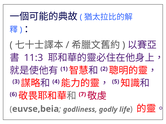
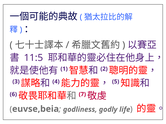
11:3: 11:3 -> 11:5 (34, 58)
